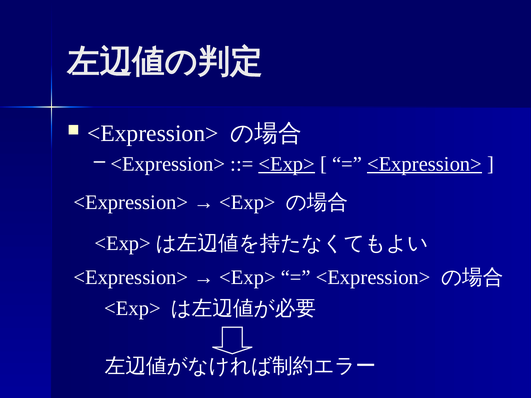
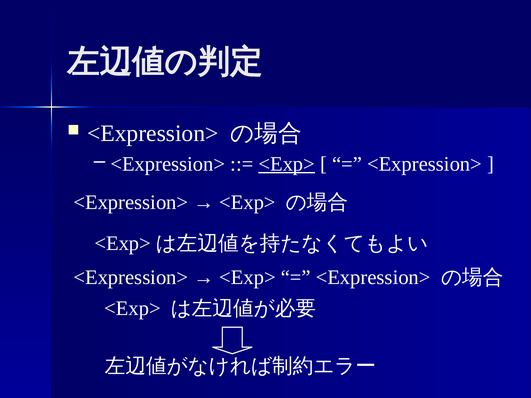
<Expression> underline: present -> none (425, 164)
